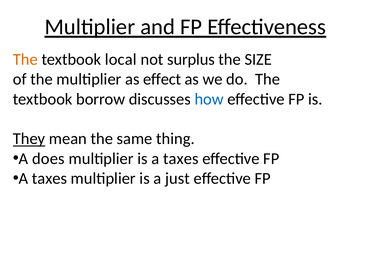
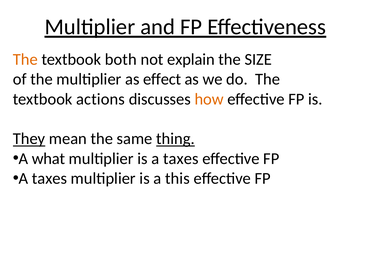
local: local -> both (121, 59)
surplus: surplus -> explain (191, 59)
borrow: borrow -> actions (101, 99)
how colour: blue -> orange (209, 99)
thing underline: none -> present (175, 138)
does: does -> what (48, 158)
just: just -> this (177, 178)
